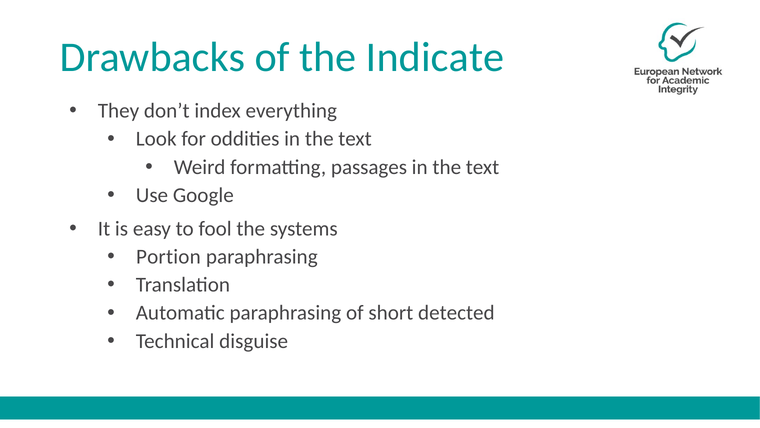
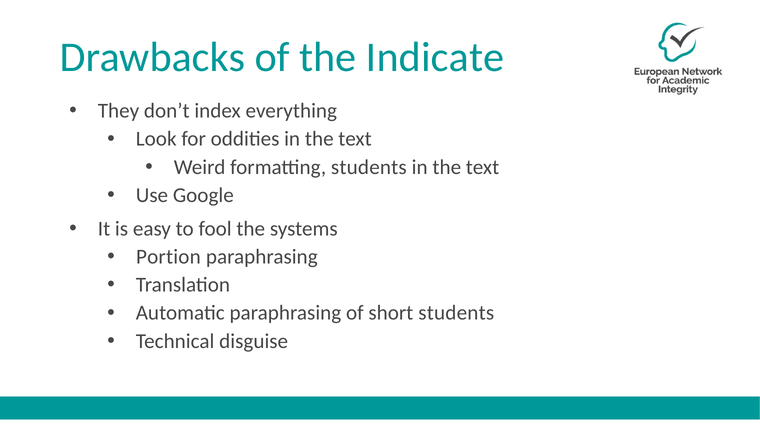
formatting passages: passages -> students (369, 167)
short detected: detected -> students (456, 313)
